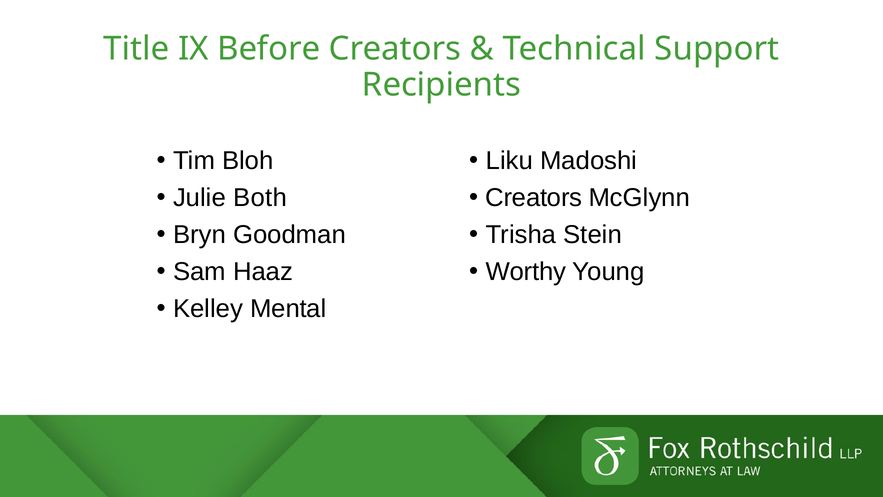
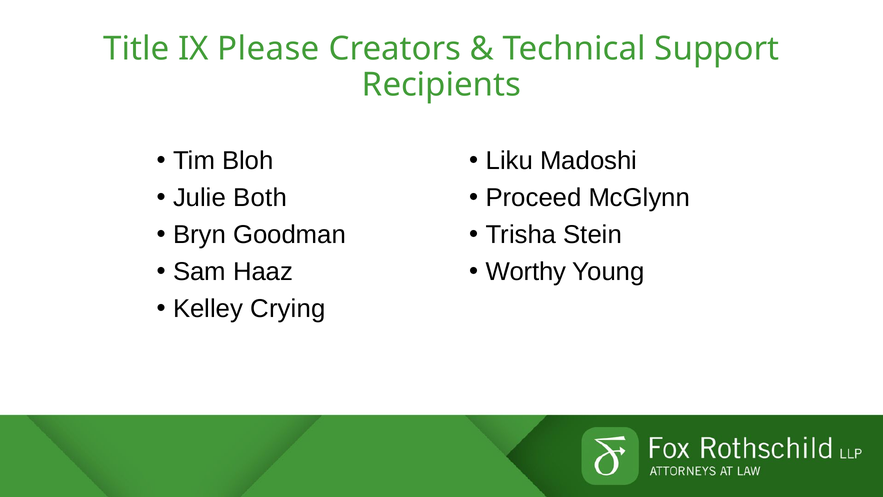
Before: Before -> Please (268, 49)
Creators: Creators -> Proceed (534, 197)
Mental: Mental -> Crying (288, 309)
